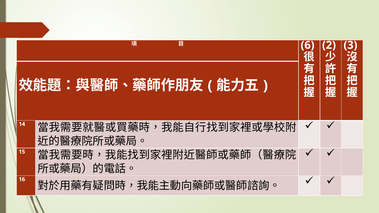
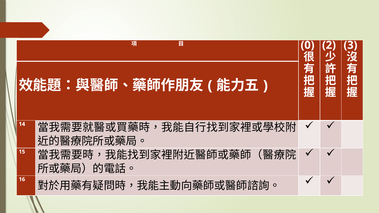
6: 6 -> 0 (308, 45)
